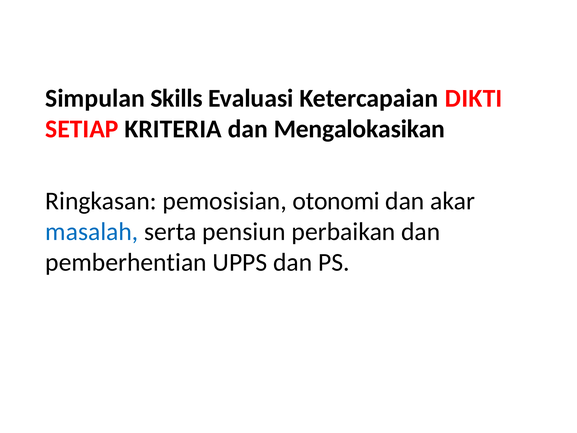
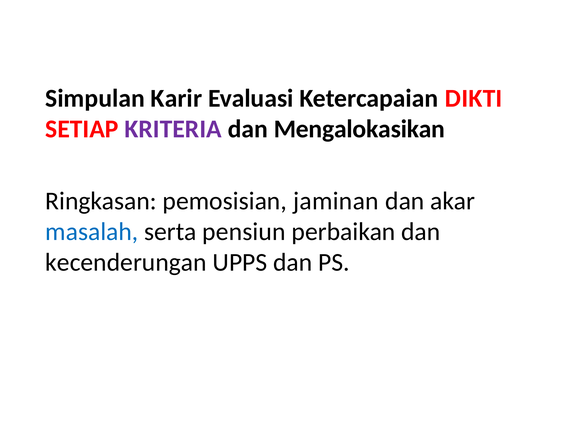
Skills: Skills -> Karir (176, 98)
KRITERIA colour: black -> purple (173, 129)
otonomi: otonomi -> jaminan (336, 201)
pemberhentian: pemberhentian -> kecenderungan (126, 262)
